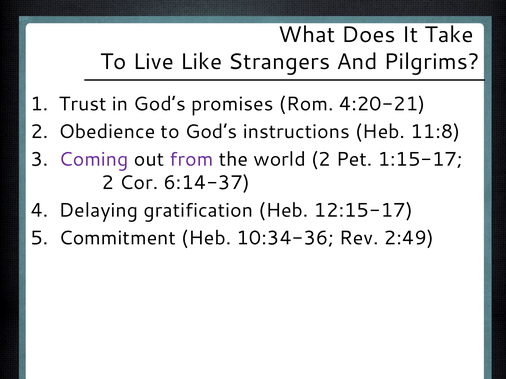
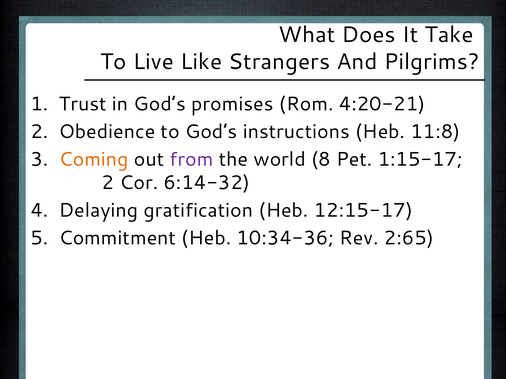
Coming colour: purple -> orange (94, 159)
world 2: 2 -> 8 (321, 159)
6:14-37: 6:14-37 -> 6:14-32 (207, 183)
2:49: 2:49 -> 2:65 (409, 238)
